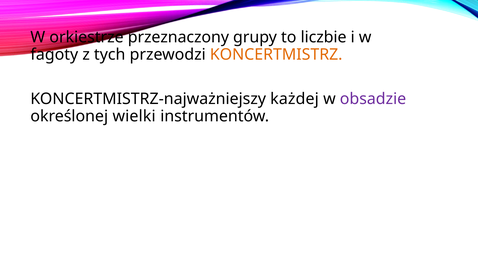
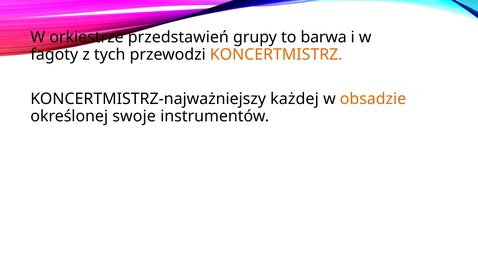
przeznaczony: przeznaczony -> przedstawień (178, 37)
liczbie: liczbie -> barwa (324, 37)
obsadzie colour: purple -> orange (373, 99)
wielki: wielki -> swoje (134, 116)
